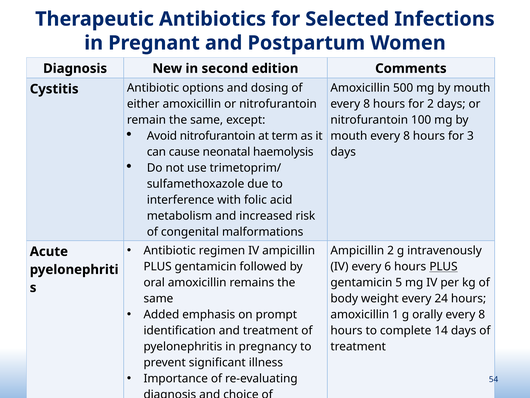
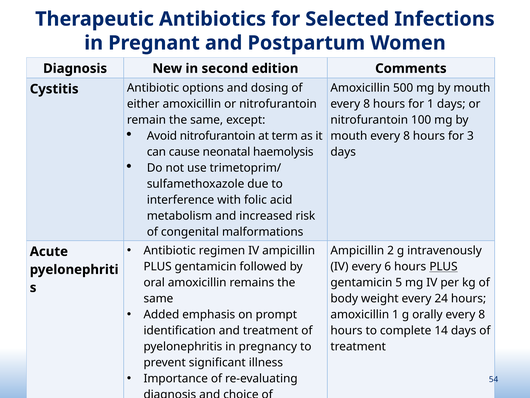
for 2: 2 -> 1 (431, 104)
